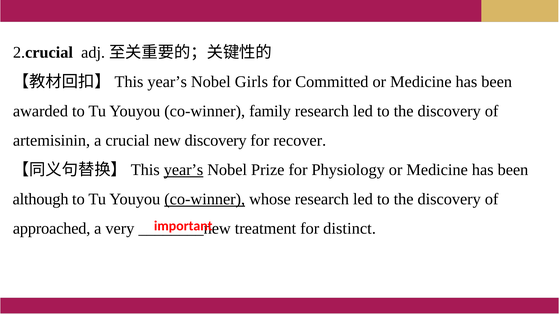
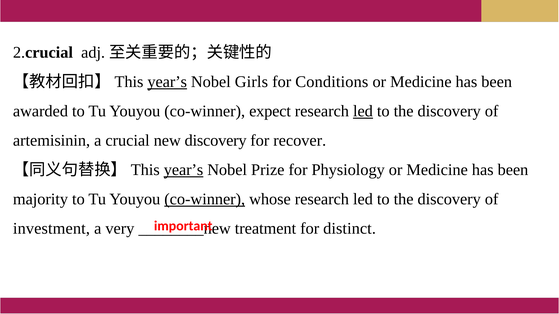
year’s underline: none -> present (167, 82)
Committed: Committed -> Conditions (332, 82)
family: family -> expect (270, 111)
led underline: none -> present (363, 111)
although: although -> majority (40, 199)
approached: approached -> investment (51, 229)
